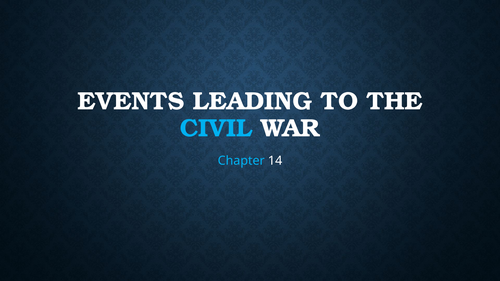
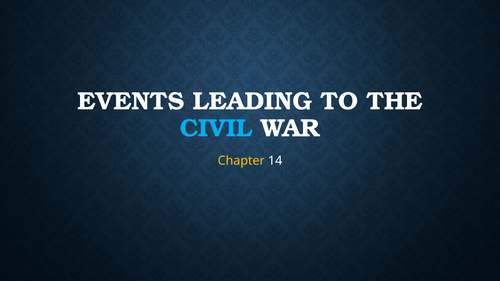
Chapter colour: light blue -> yellow (241, 161)
